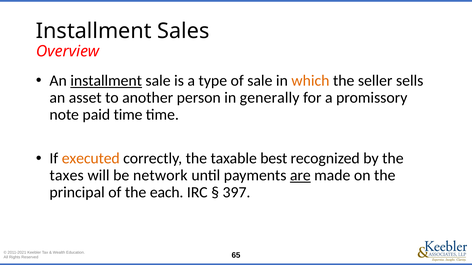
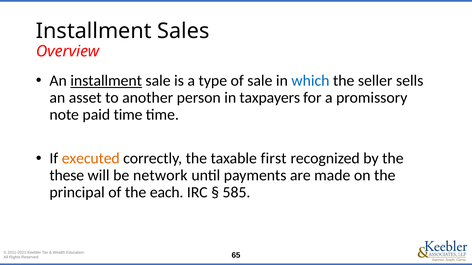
which colour: orange -> blue (310, 81)
generally: generally -> taxpayers (270, 98)
best: best -> first (274, 159)
taxes: taxes -> these (67, 176)
are underline: present -> none (300, 176)
397: 397 -> 585 (237, 193)
